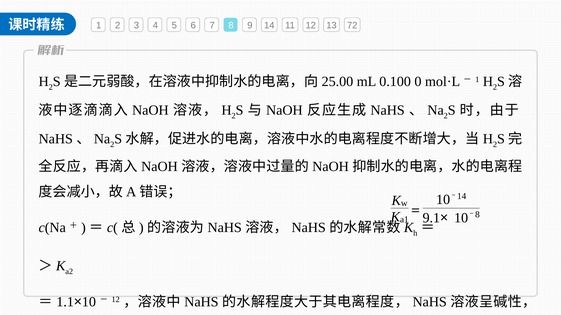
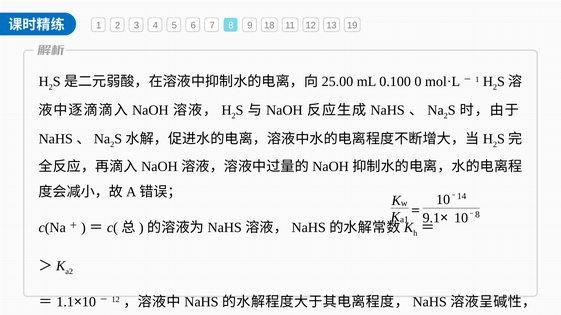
14: 14 -> 18 (269, 25)
72: 72 -> 19 (352, 25)
